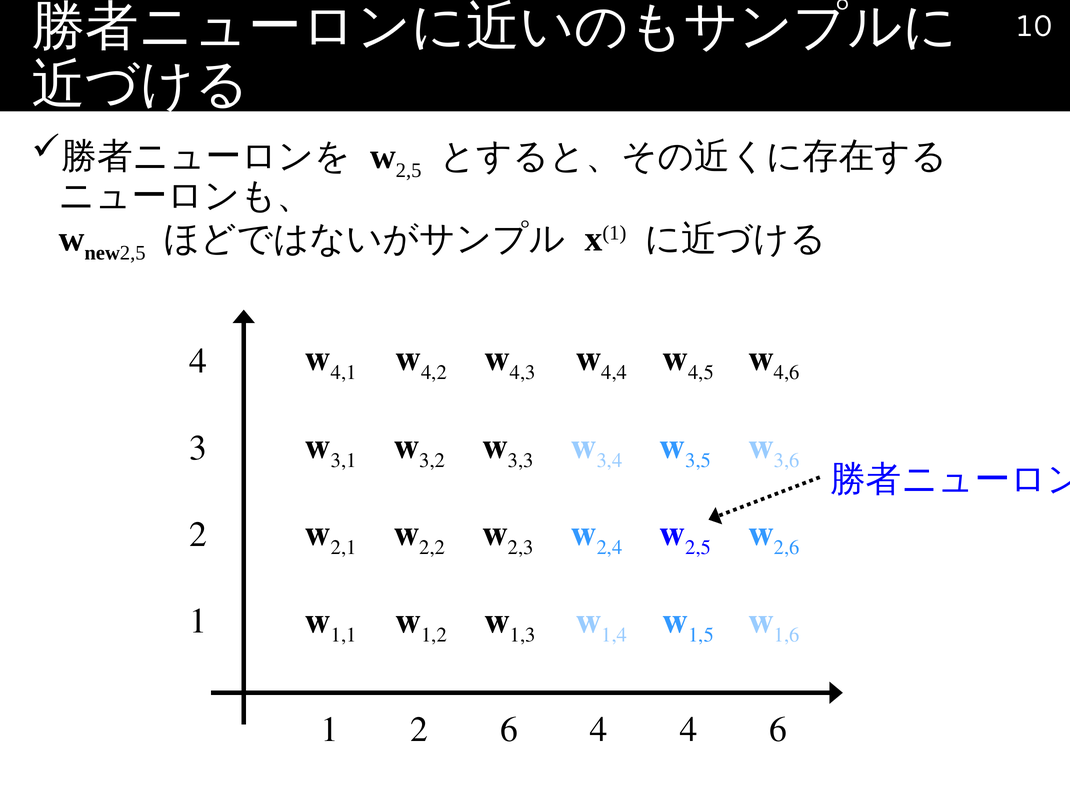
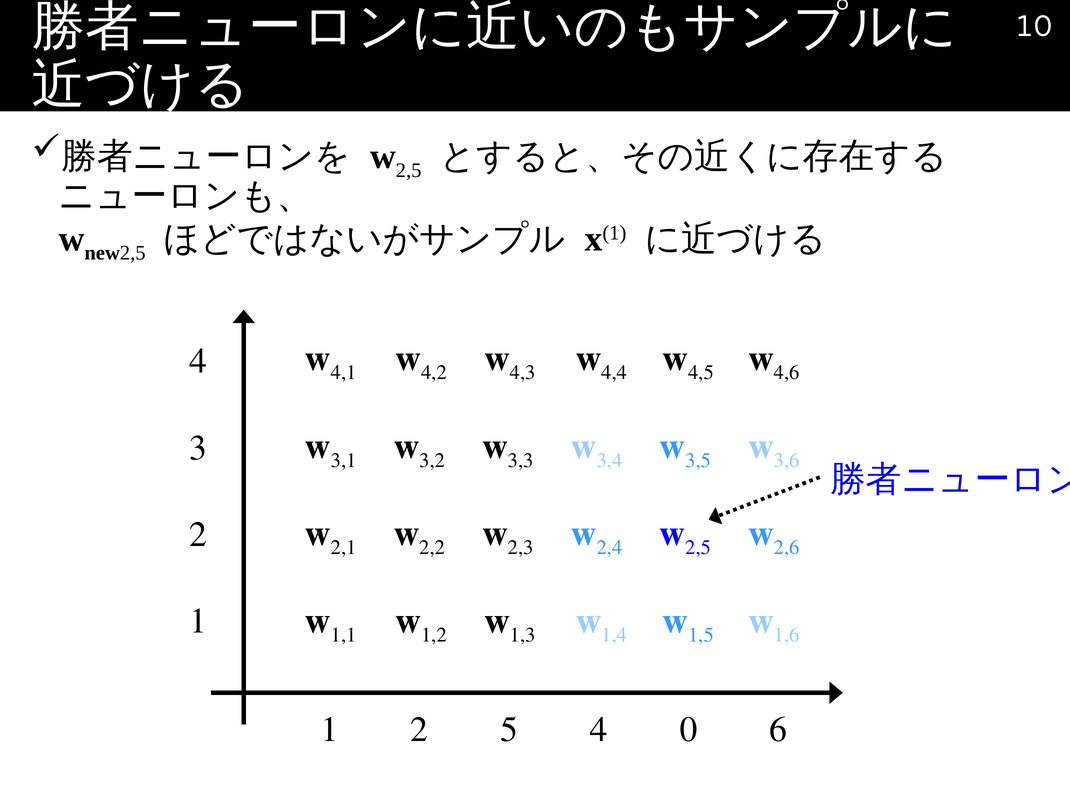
2 6: 6 -> 5 (509, 730)
4 4: 4 -> 0 (689, 730)
